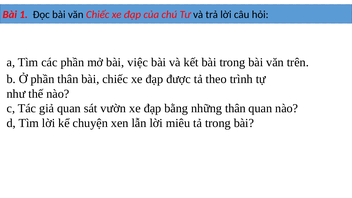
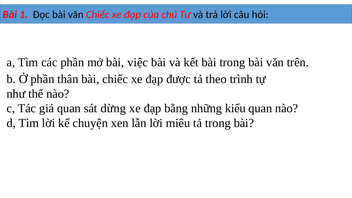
vườn: vườn -> dừng (113, 108)
những thân: thân -> kiểu (235, 108)
